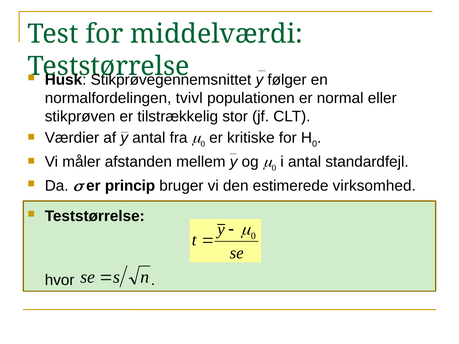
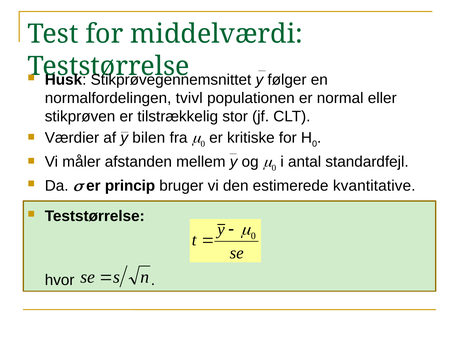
y antal: antal -> bilen (149, 138)
virksomhed: virksomhed -> kvantitative (374, 186)
